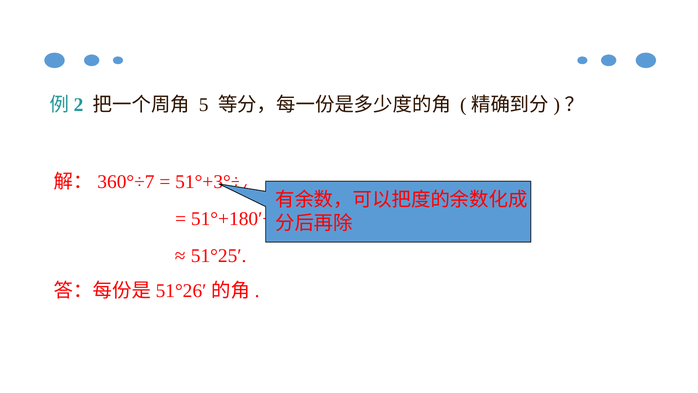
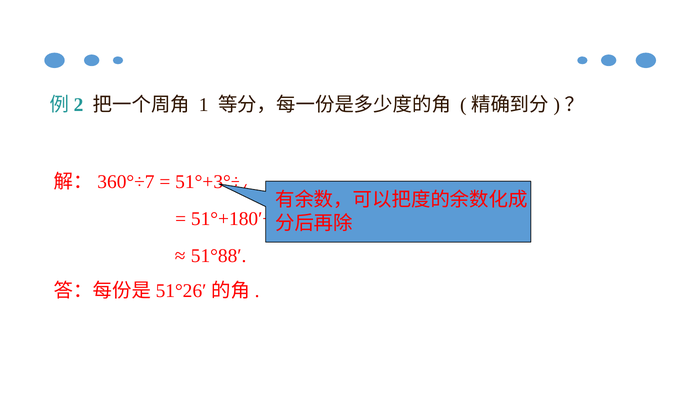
5: 5 -> 1 (204, 105)
51°25′: 51°25′ -> 51°88′ (219, 255)
